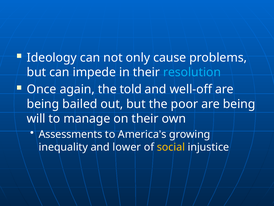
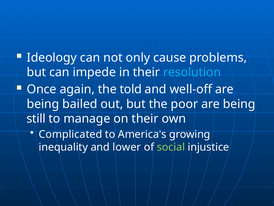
will: will -> still (36, 118)
Assessments: Assessments -> Complicated (70, 134)
social colour: yellow -> light green (171, 147)
